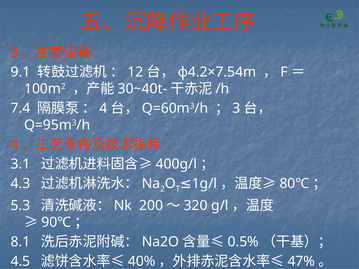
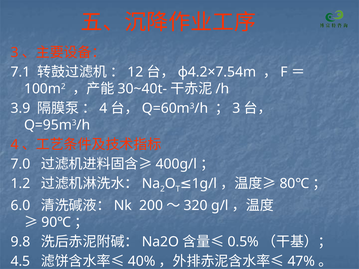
9.1: 9.1 -> 7.1 (20, 72)
7.4: 7.4 -> 3.9 (20, 108)
3.1: 3.1 -> 7.0 (20, 164)
4.3: 4.3 -> 1.2 (20, 184)
5.3: 5.3 -> 6.0 (20, 206)
8.1: 8.1 -> 9.8 (20, 242)
